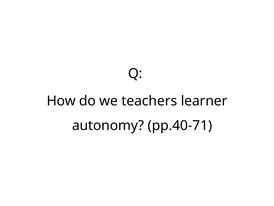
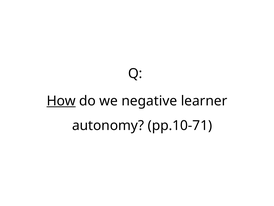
How underline: none -> present (61, 101)
teachers: teachers -> negative (149, 101)
pp.40-71: pp.40-71 -> pp.10-71 (180, 125)
